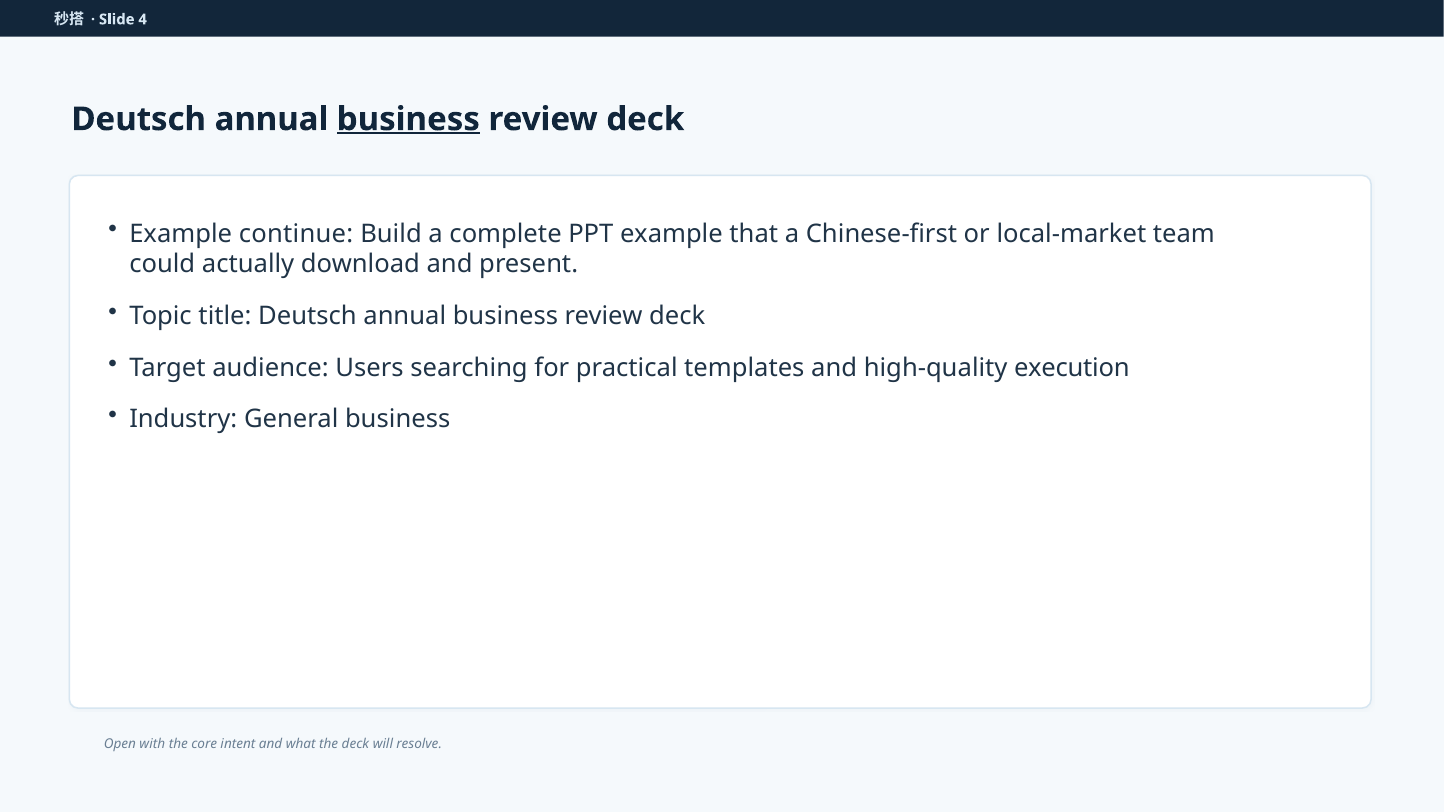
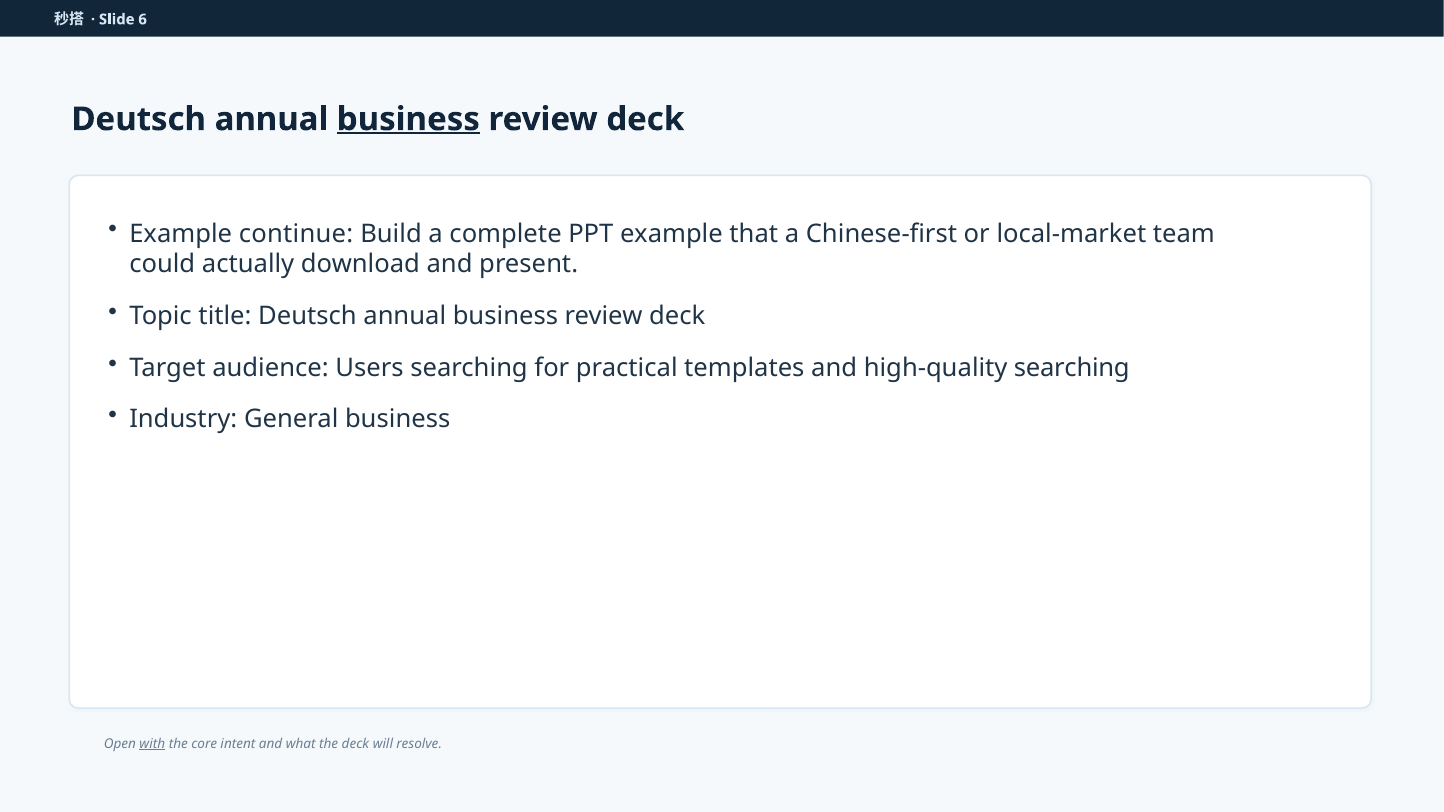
4: 4 -> 6 (143, 19)
high-quality execution: execution -> searching (1072, 368)
with underline: none -> present (152, 744)
